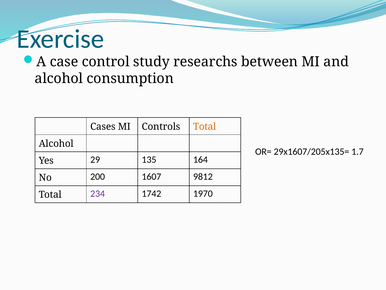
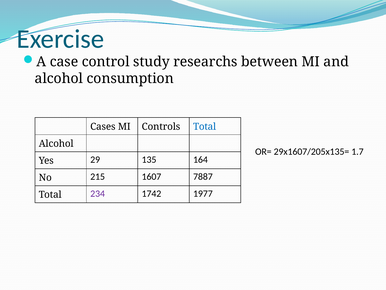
Total colour: orange -> blue (205, 126)
200: 200 -> 215 (98, 176)
9812: 9812 -> 7887 (203, 176)
1970: 1970 -> 1977 (203, 193)
